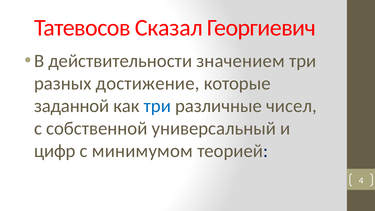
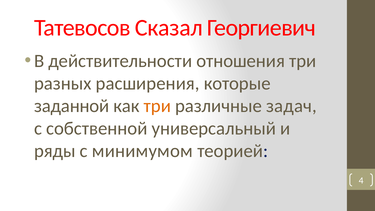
значением: значением -> отношения (241, 61)
достижение: достижение -> расширения (148, 83)
три colour: blue -> orange (157, 106)
чисел: чисел -> задач (291, 106)
цифр: цифр -> ряды (55, 151)
